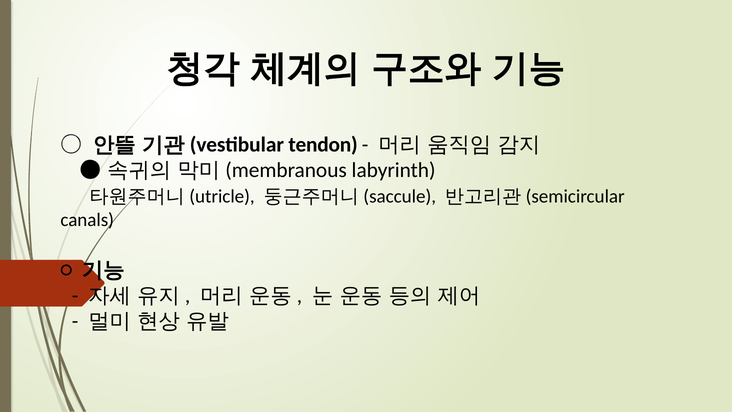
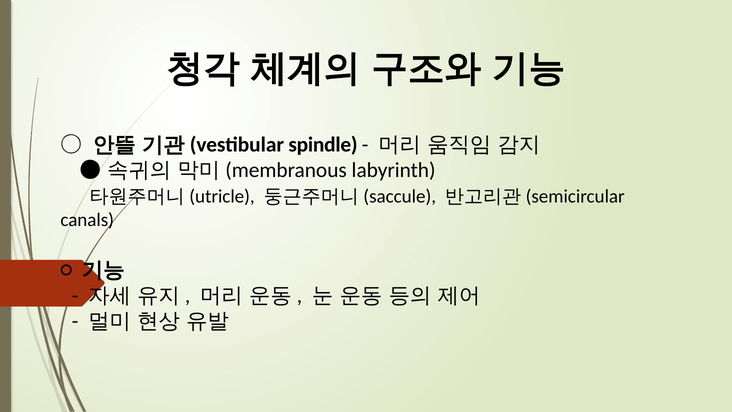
tendon: tendon -> spindle (323, 145)
